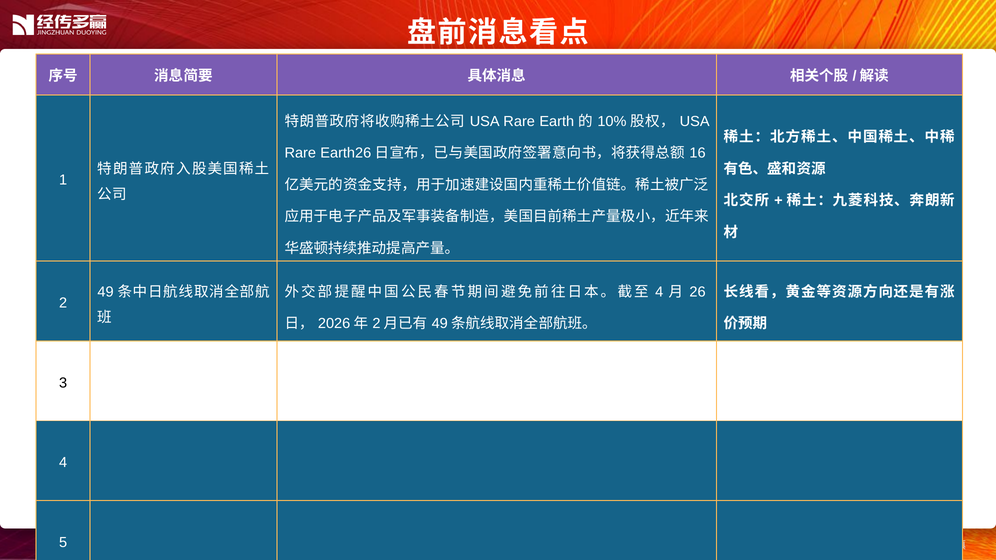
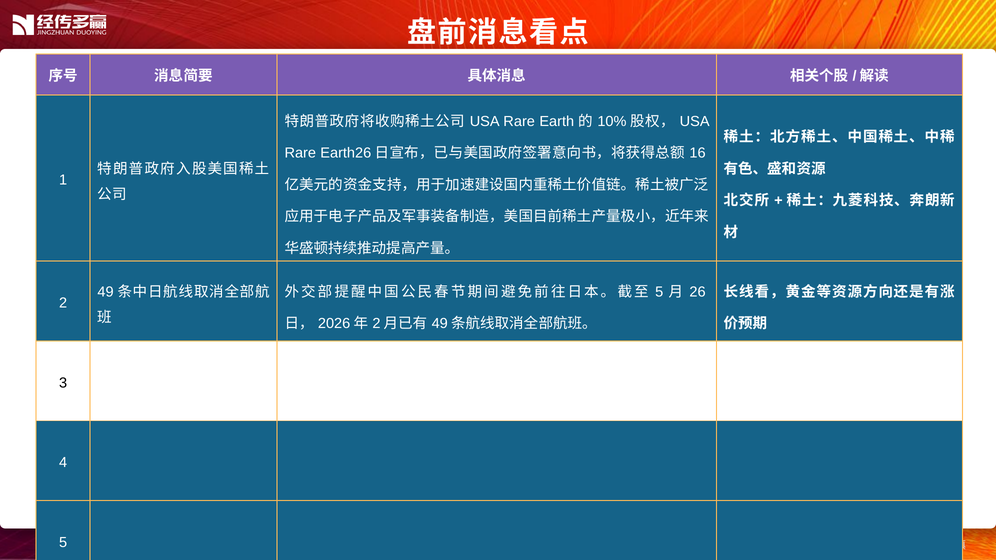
4: 4 -> 5 (659, 292)
